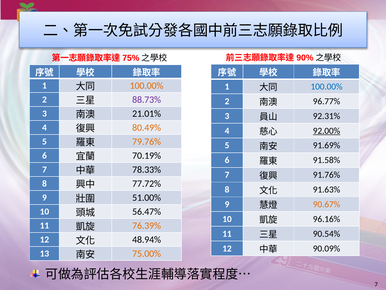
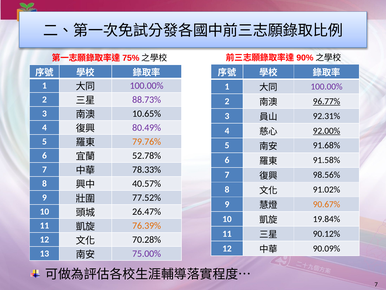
100.00% colour: orange -> purple (147, 85)
100.00% colour: blue -> purple (327, 86)
96.77% underline: none -> present (327, 101)
21.01%: 21.01% -> 10.65% (147, 113)
80.49% colour: orange -> purple (147, 127)
91.69%: 91.69% -> 91.68% (327, 145)
70.19%: 70.19% -> 52.78% (147, 155)
91.76%: 91.76% -> 98.56% (327, 175)
77.72%: 77.72% -> 40.57% (147, 183)
91.63%: 91.63% -> 91.02% (327, 189)
51.00%: 51.00% -> 77.52% (147, 197)
56.47%: 56.47% -> 26.47% (147, 211)
96.16%: 96.16% -> 19.84% (327, 219)
90.54%: 90.54% -> 90.12% (327, 233)
48.94%: 48.94% -> 70.28% (147, 239)
75.00% colour: orange -> purple (147, 253)
